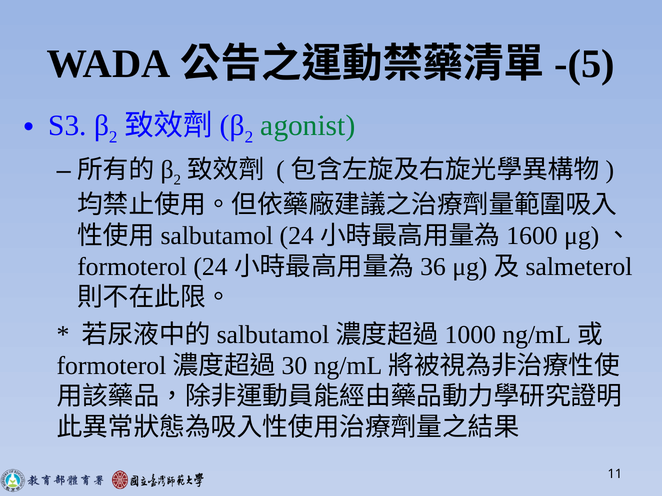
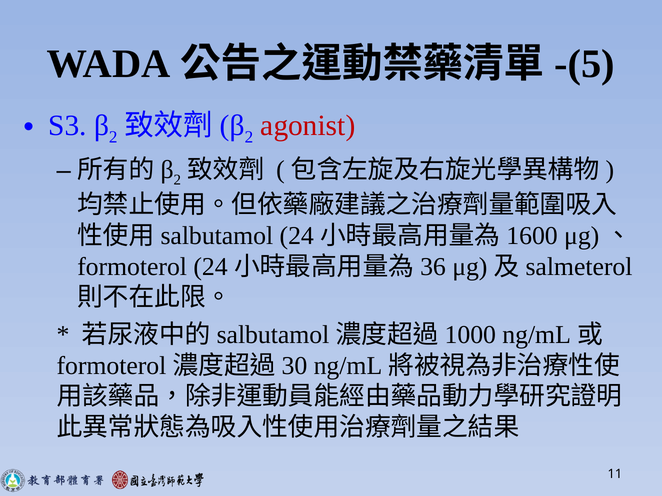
agonist colour: green -> red (308, 126)
